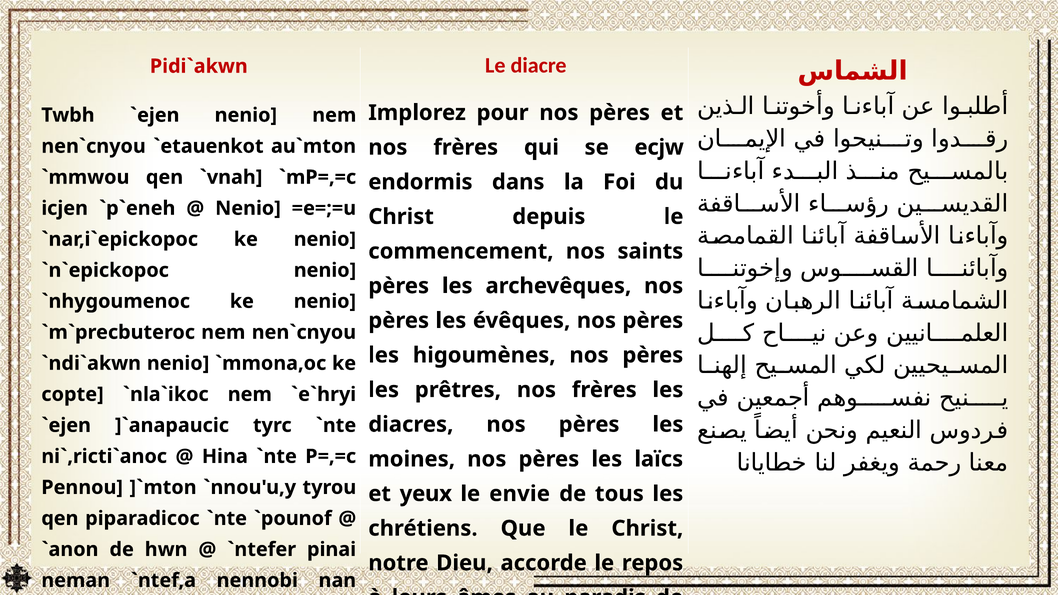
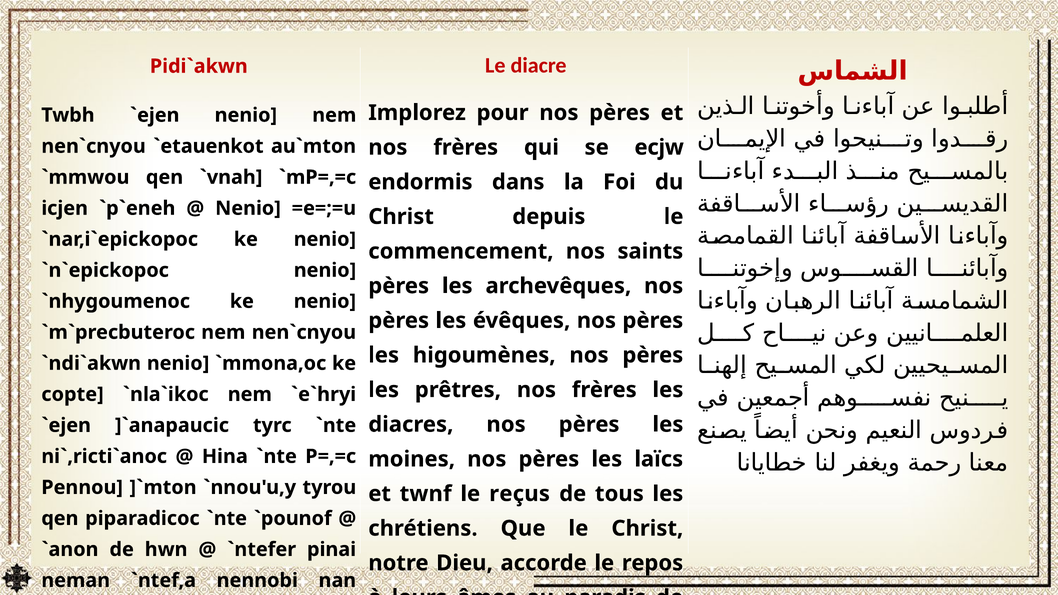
yeux: yeux -> twnf (426, 494)
envie: envie -> reçus (520, 494)
